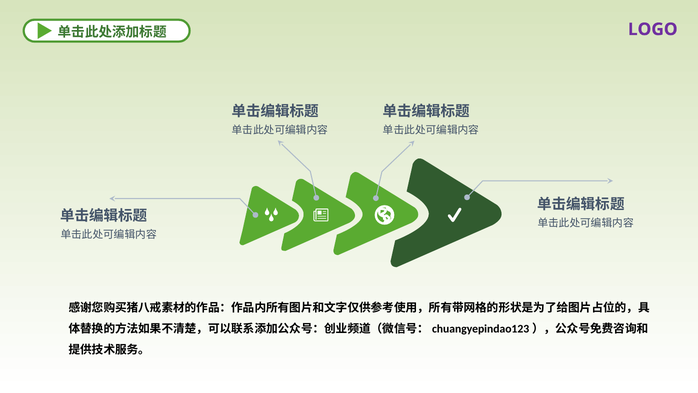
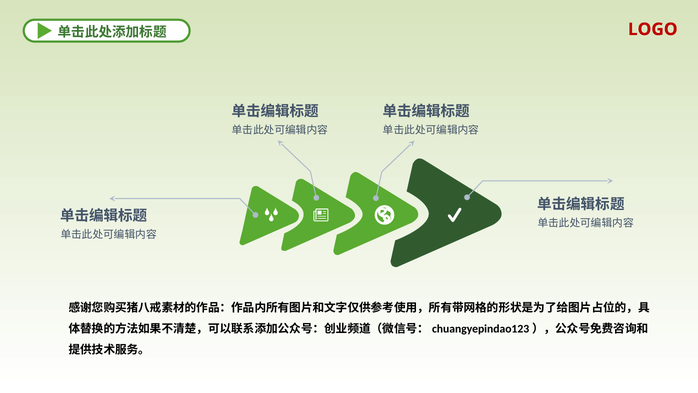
LOGO colour: purple -> red (653, 29)
